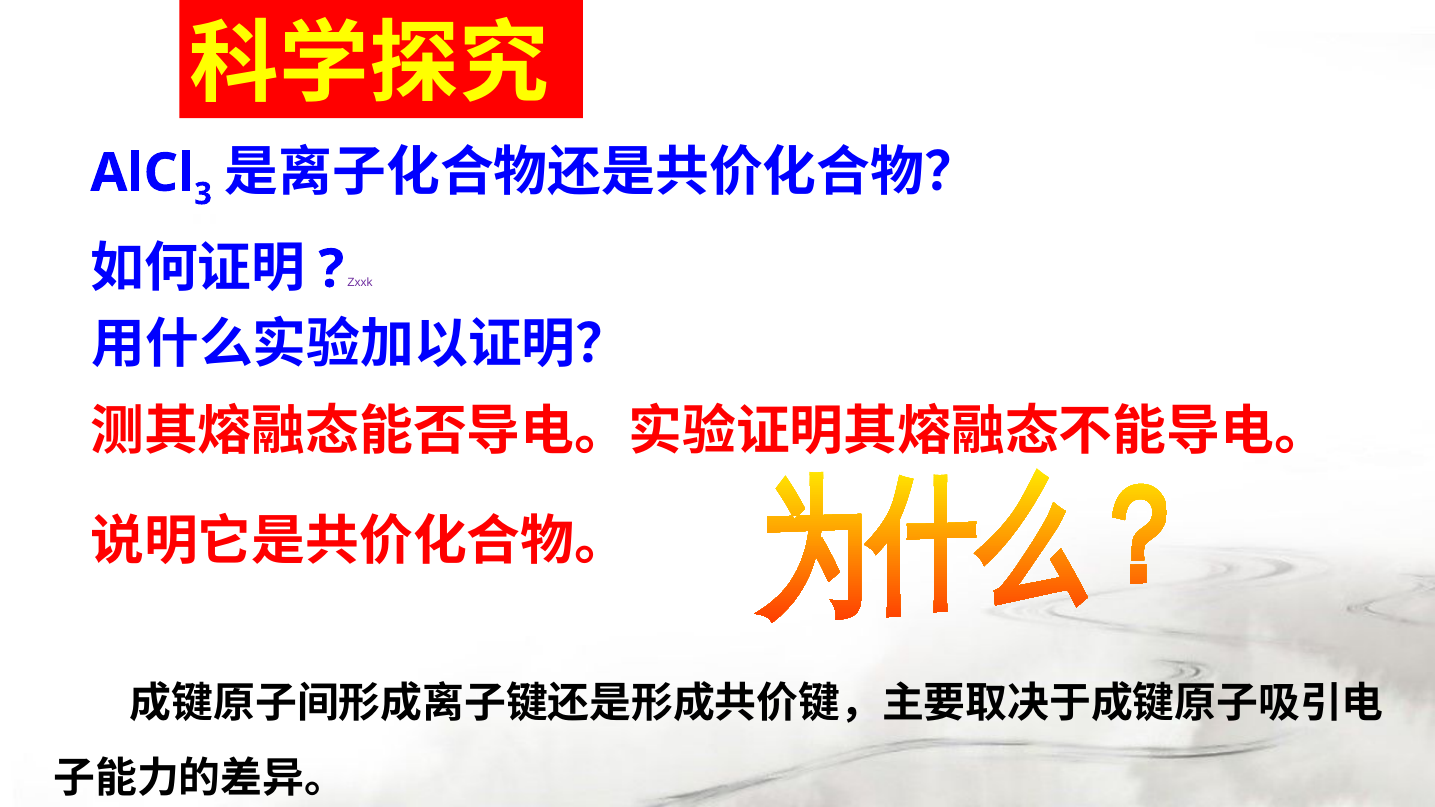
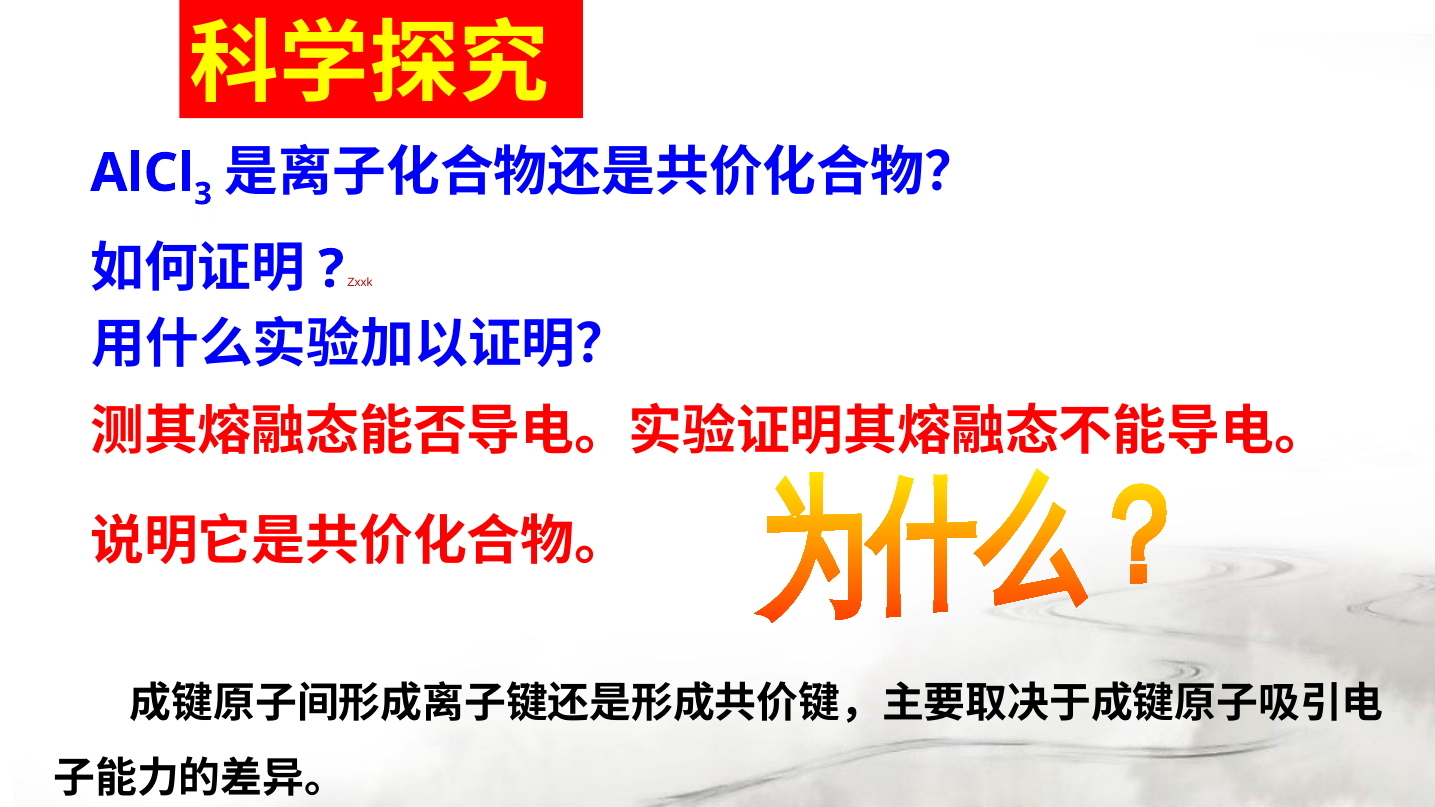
Zxxk colour: purple -> red (360, 283)
